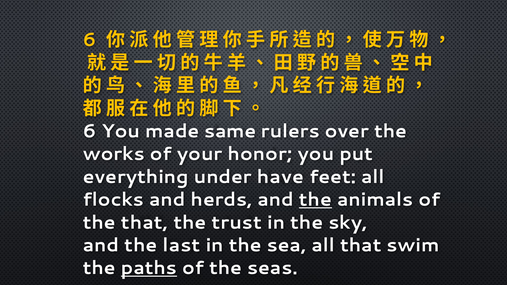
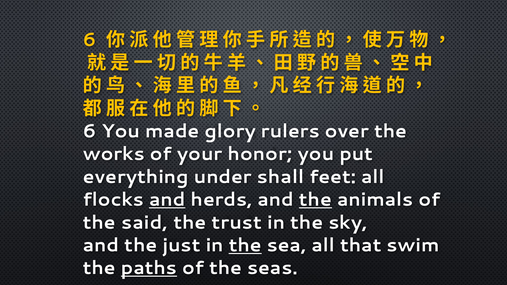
same: same -> glory (230, 131)
have: have -> shall (280, 177)
and underline: none -> present (167, 200)
the that: that -> said (144, 223)
last: last -> just (181, 245)
the underline: none -> present (245, 245)
